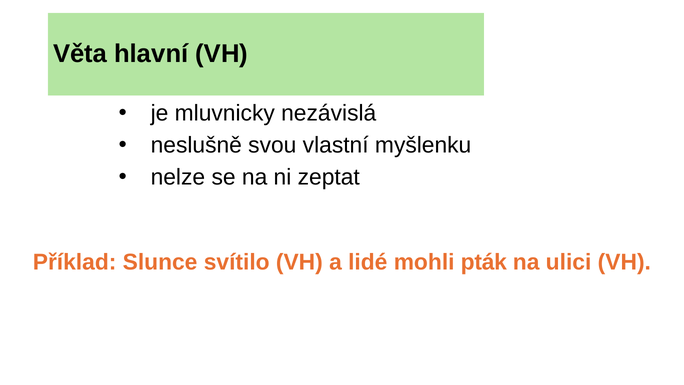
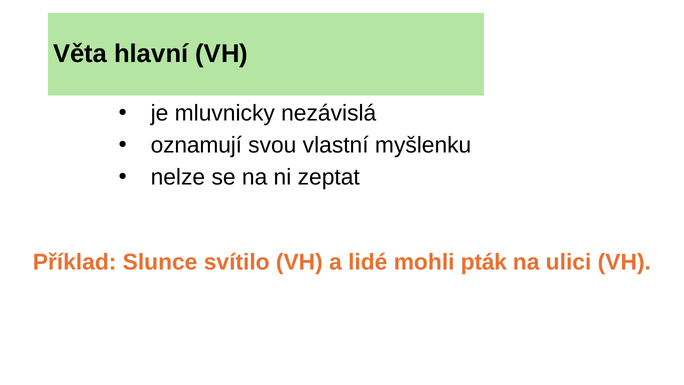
neslušně: neslušně -> oznamují (196, 145)
